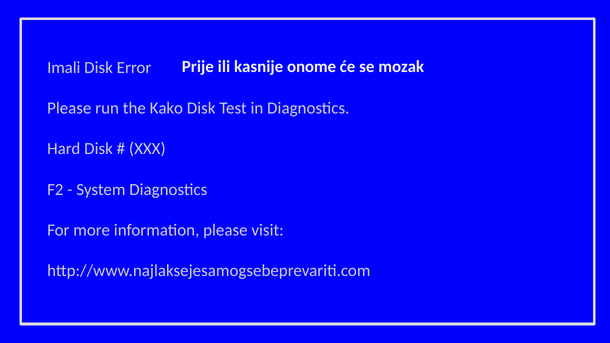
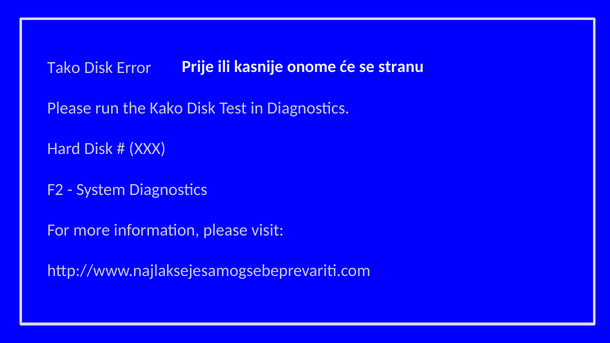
mozak: mozak -> stranu (401, 67)
Imali: Imali -> Tako (64, 67)
